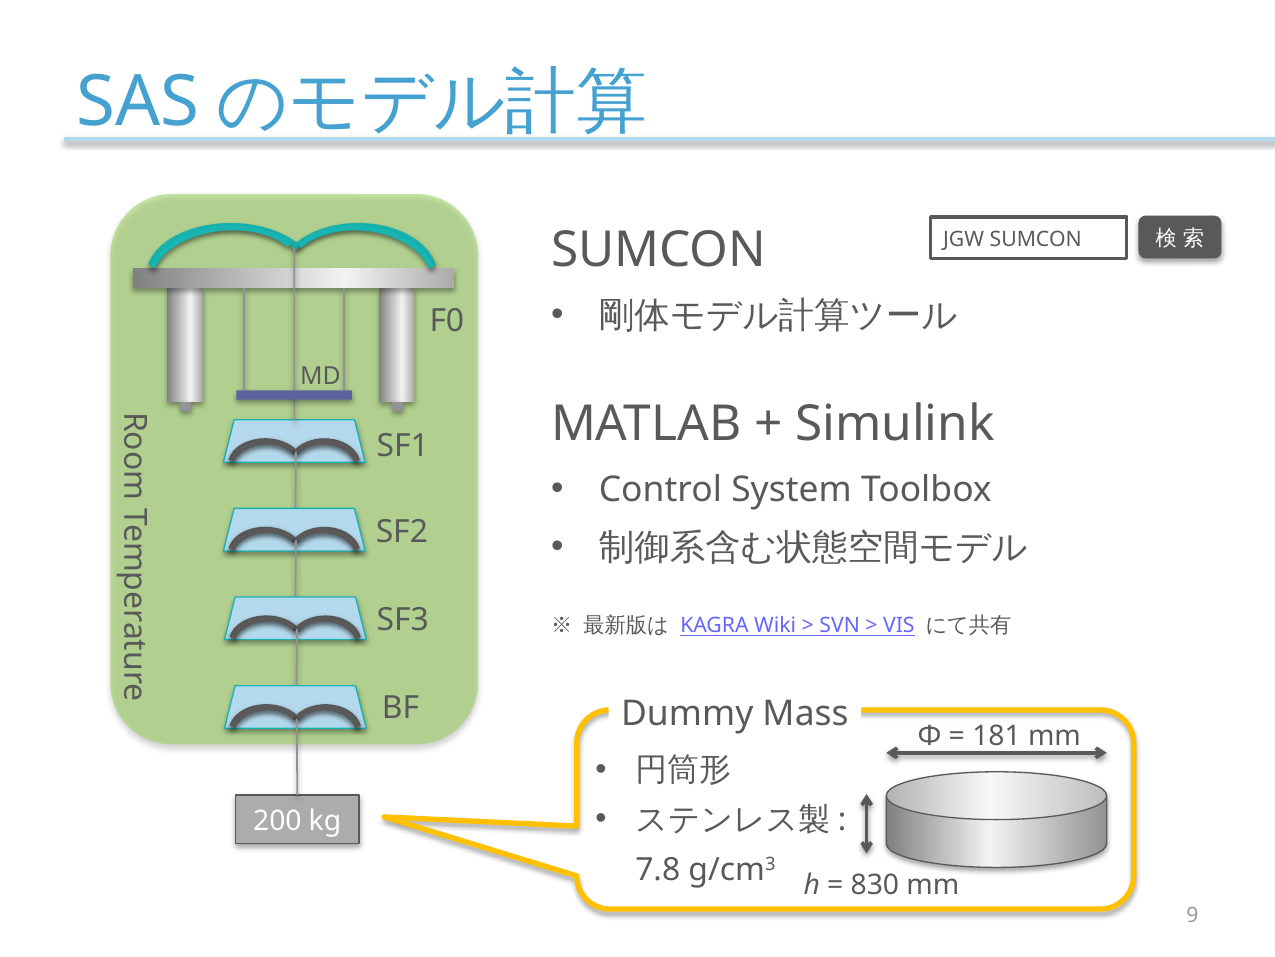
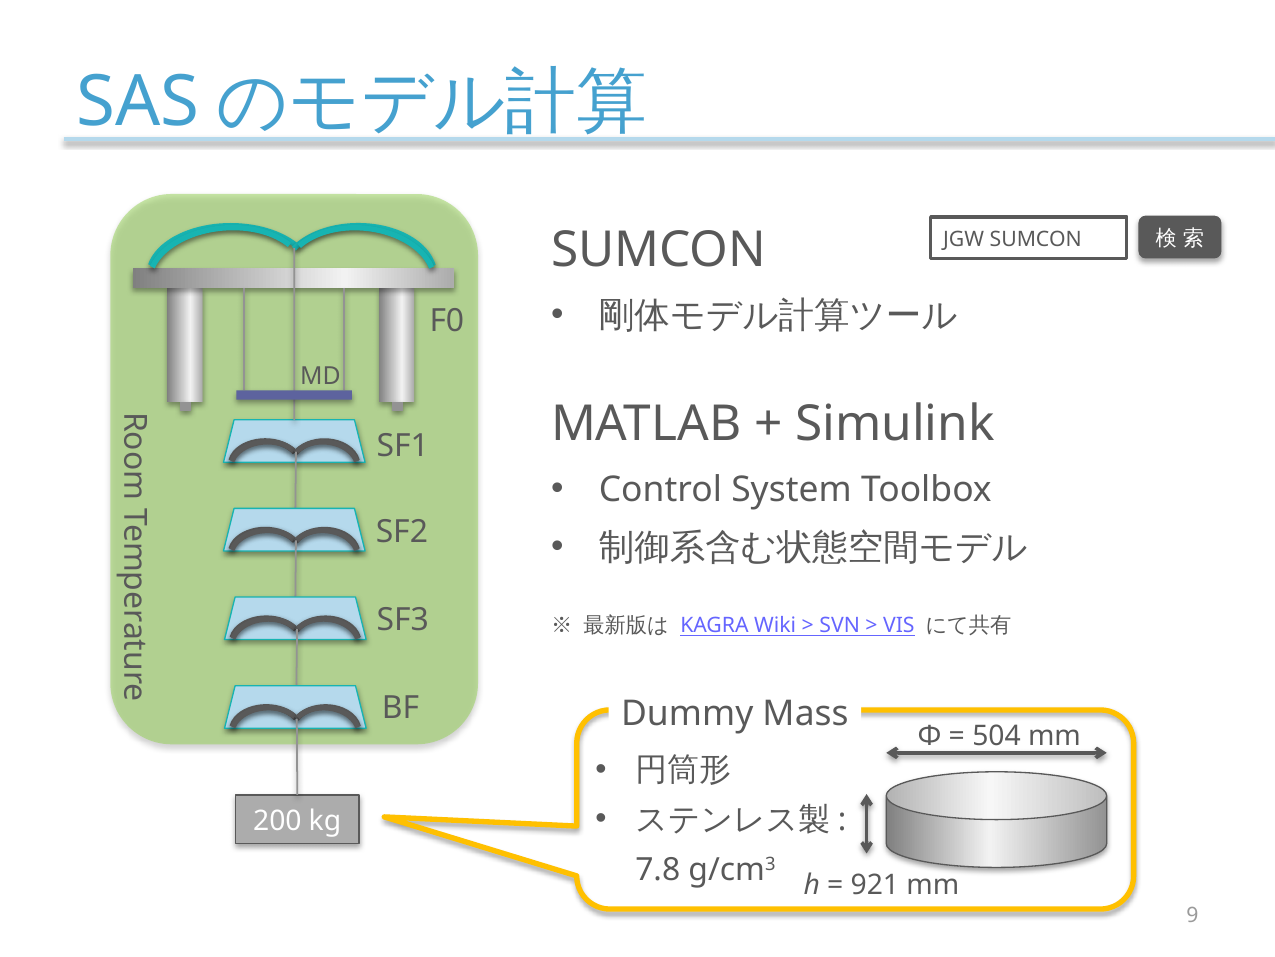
181: 181 -> 504 (997, 736)
830: 830 -> 921 (875, 885)
